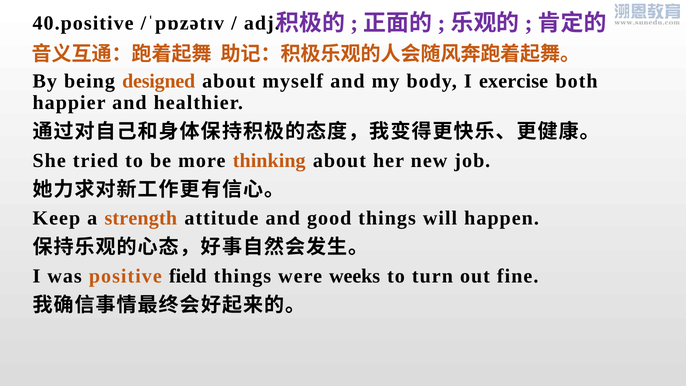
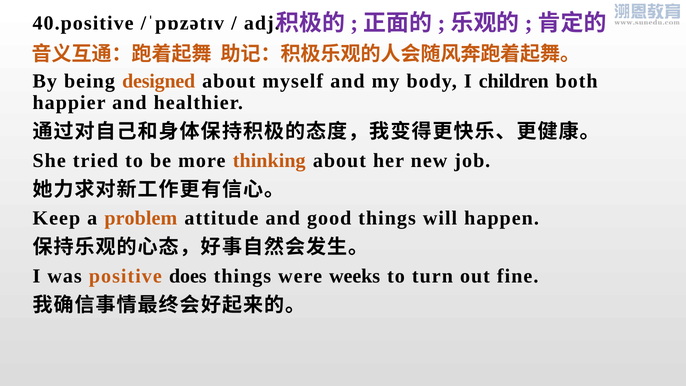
exercise: exercise -> children (514, 81)
strength: strength -> problem (141, 218)
field: field -> does (188, 276)
